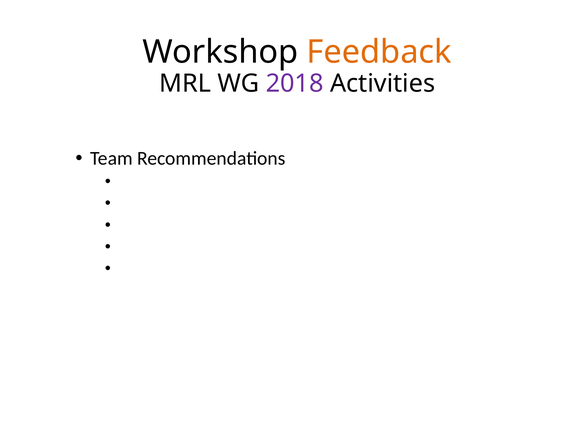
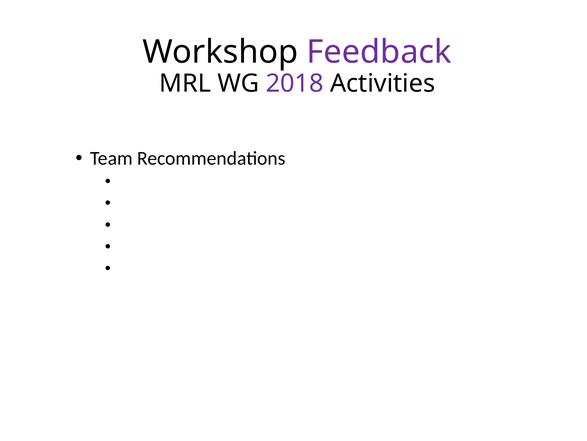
Feedback colour: orange -> purple (379, 52)
